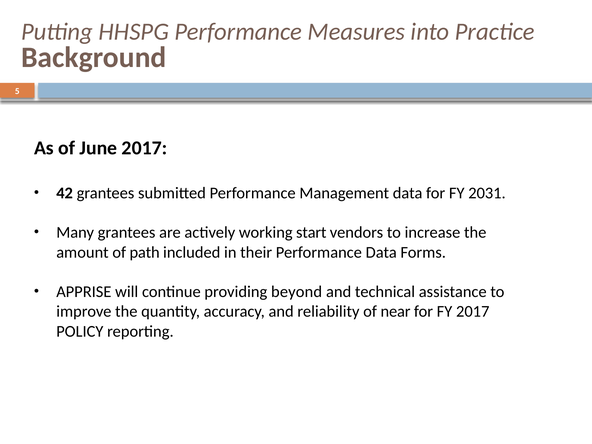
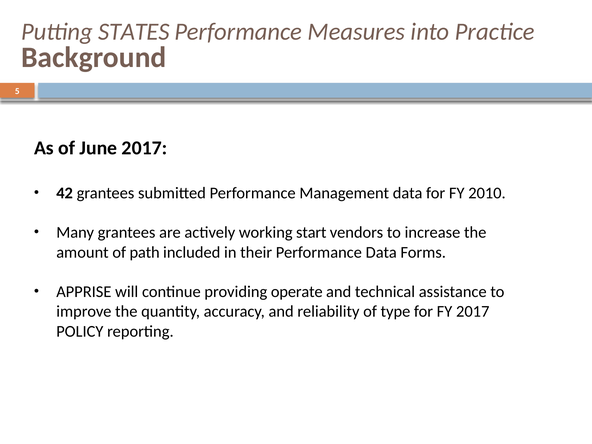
HHSPG: HHSPG -> STATES (134, 32)
2031: 2031 -> 2010 (487, 193)
beyond: beyond -> operate (297, 292)
near: near -> type (395, 312)
